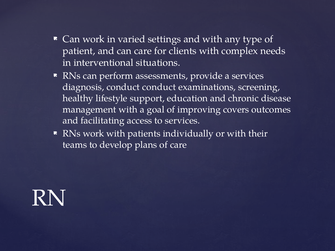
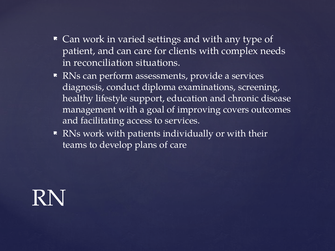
interventional: interventional -> reconciliation (103, 63)
conduct conduct: conduct -> diploma (159, 87)
